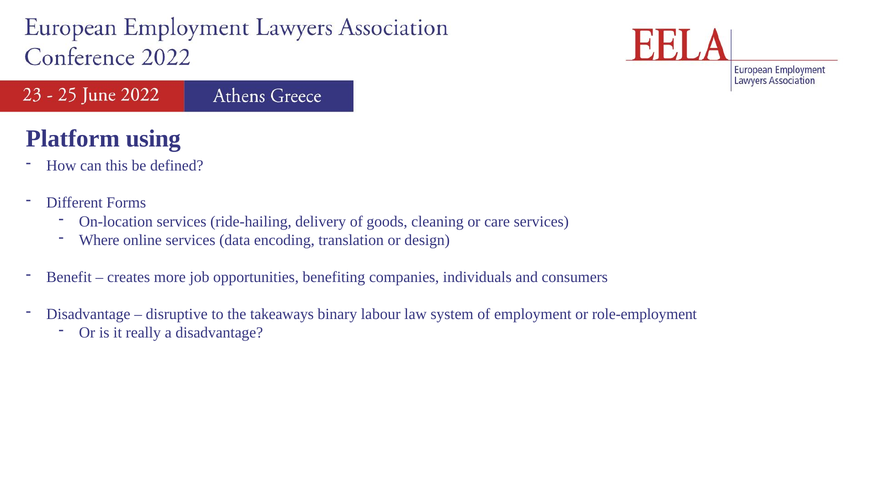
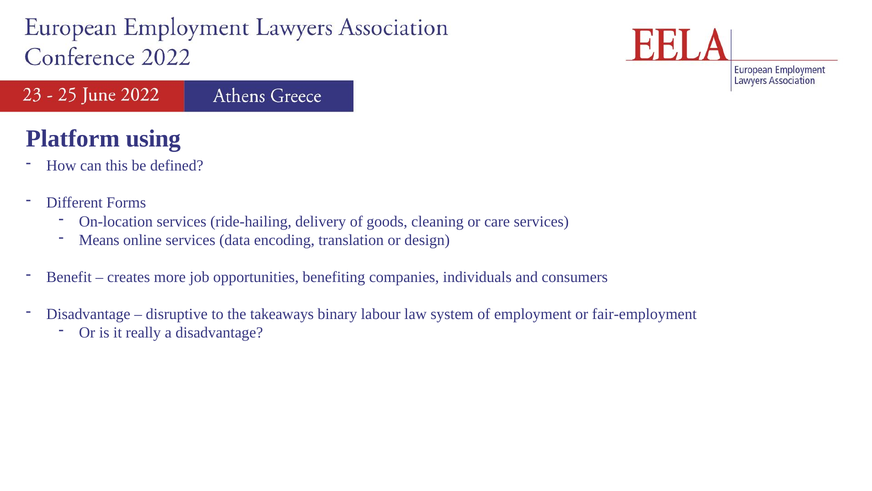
Where: Where -> Means (99, 240)
role-employment: role-employment -> fair-employment (644, 314)
